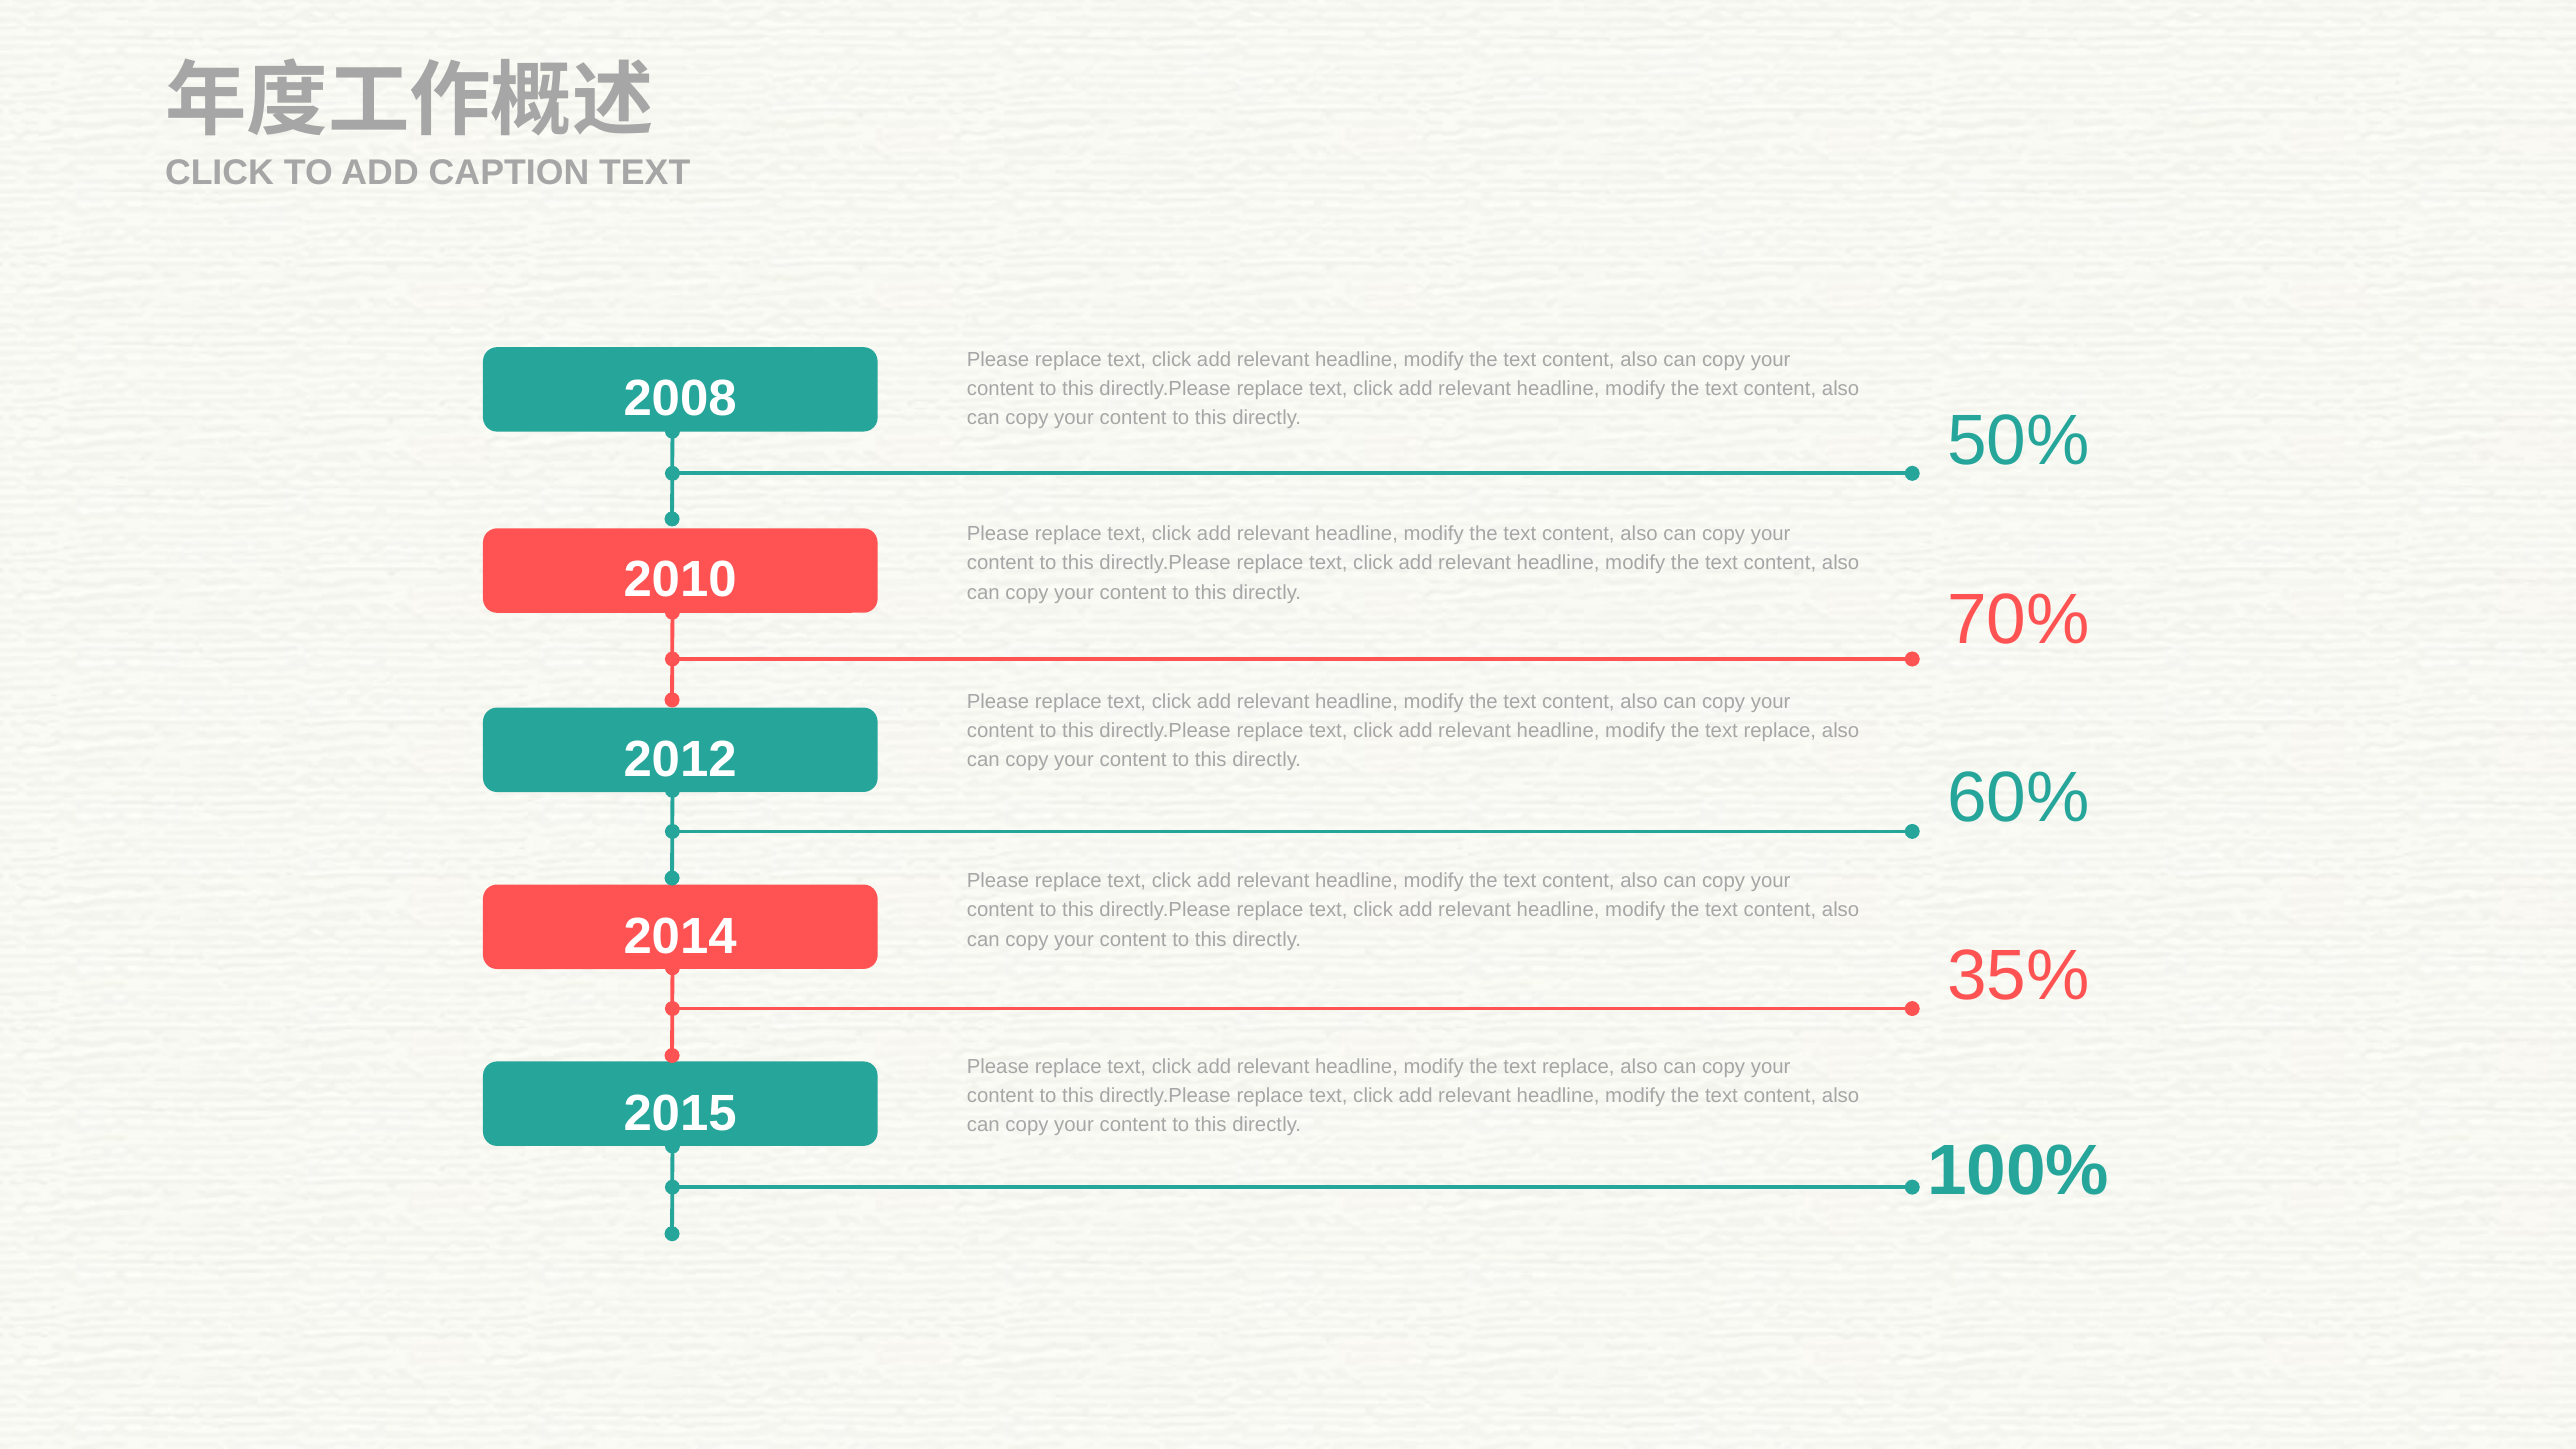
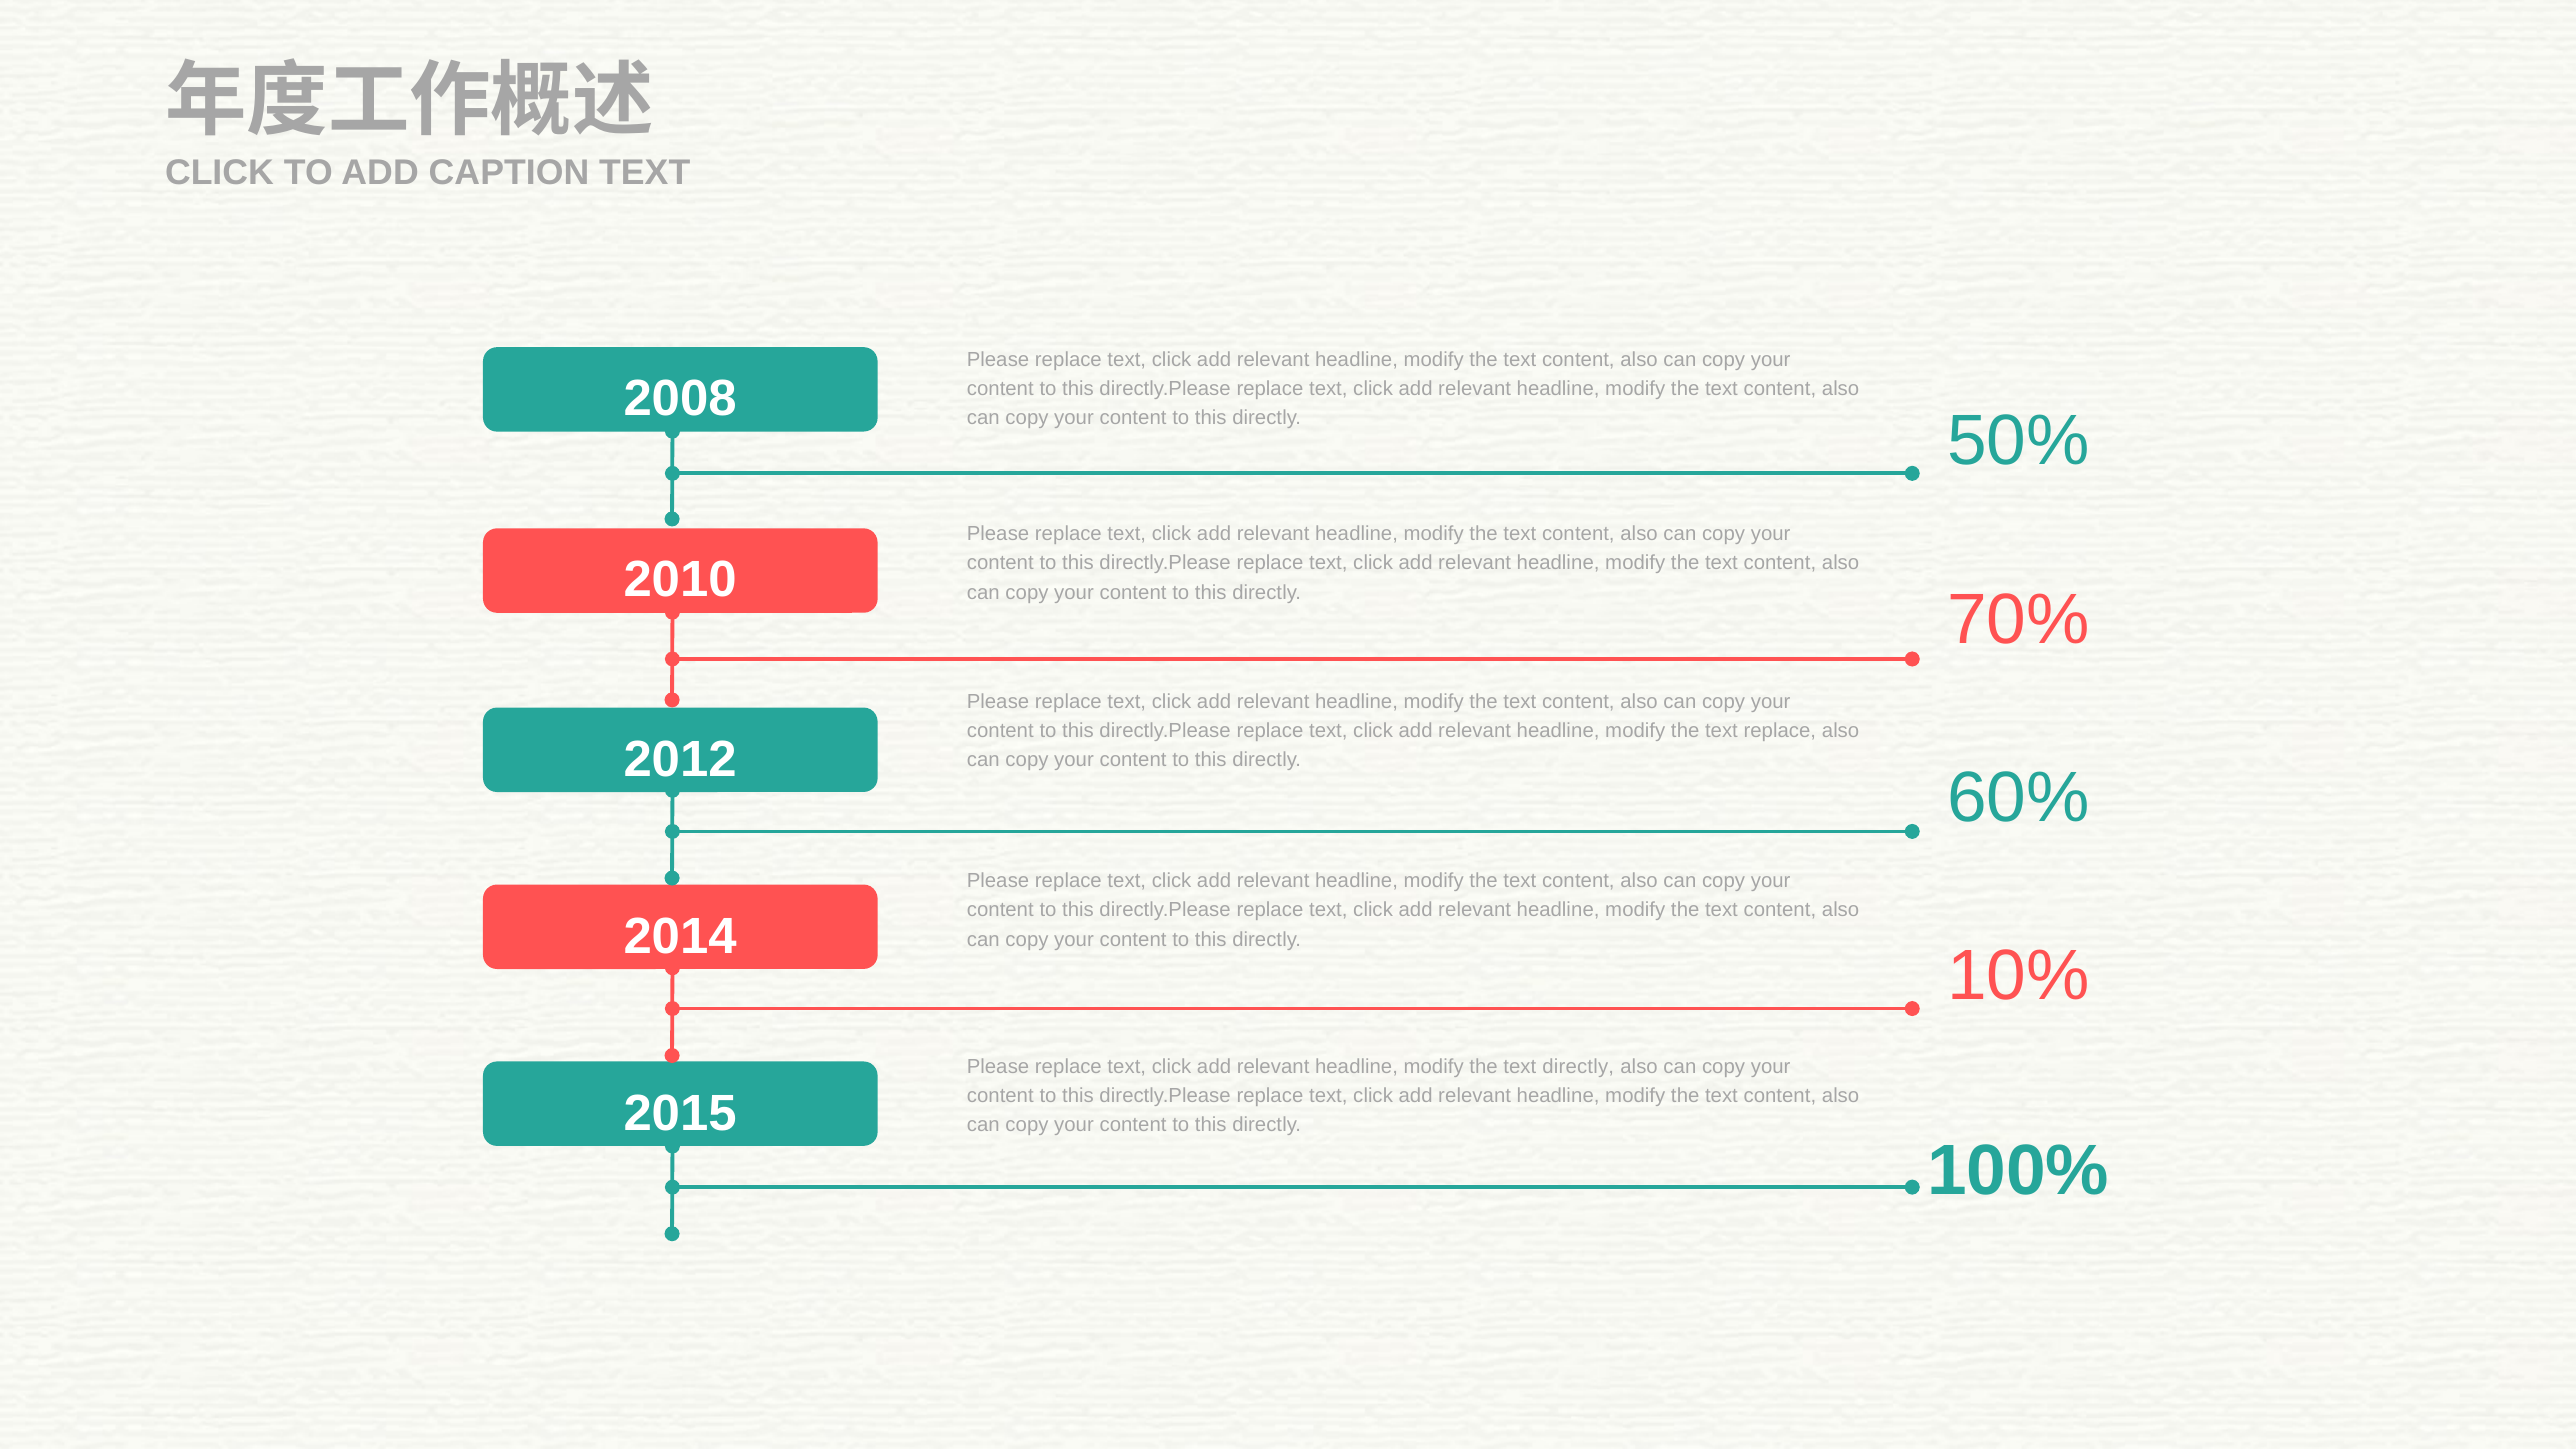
35%: 35% -> 10% (2018, 976)
replace: replace -> directly (1578, 1066)
